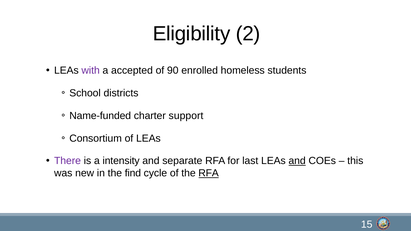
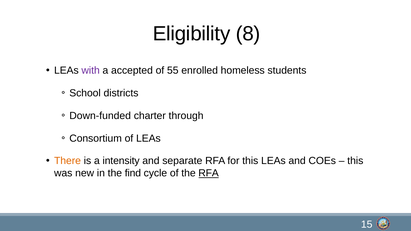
2: 2 -> 8 (248, 34)
90: 90 -> 55 (173, 71)
Name-funded: Name-funded -> Down-funded (100, 116)
support: support -> through (186, 116)
There colour: purple -> orange (68, 161)
for last: last -> this (250, 161)
and underline: present -> none (297, 161)
